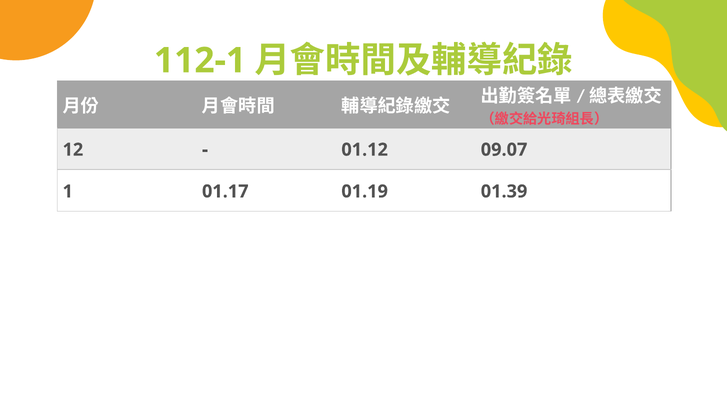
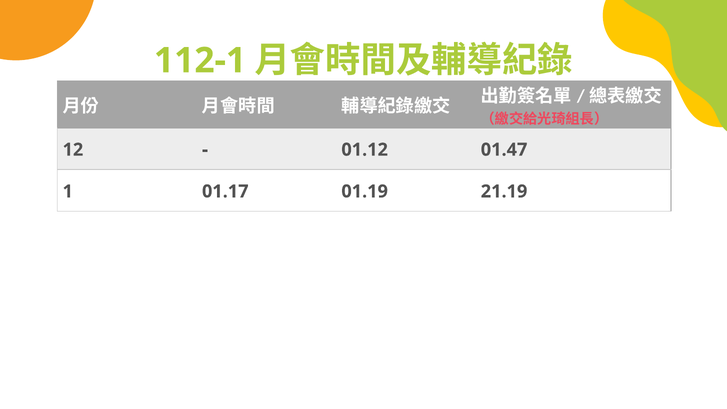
09.07: 09.07 -> 01.47 (504, 150)
01.39: 01.39 -> 21.19 (504, 191)
